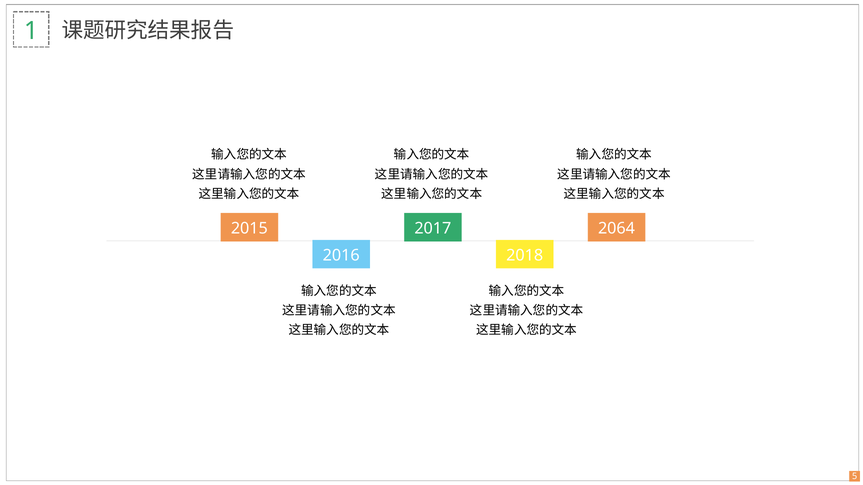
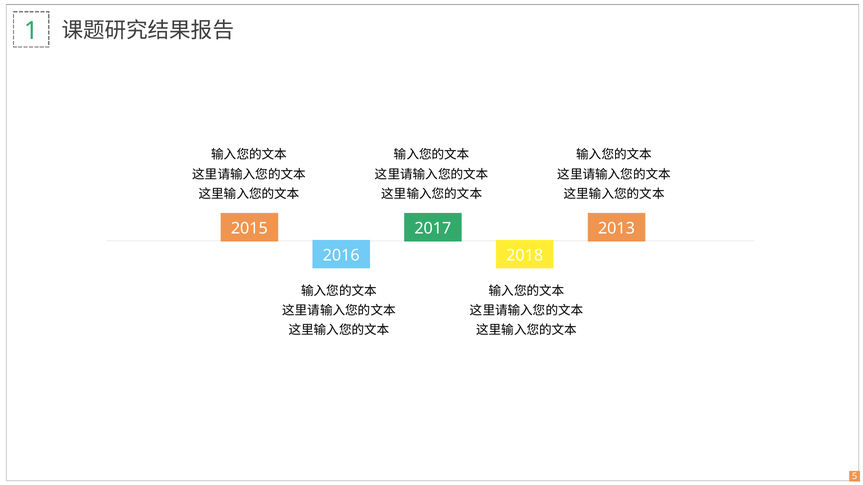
2064: 2064 -> 2013 (616, 229)
